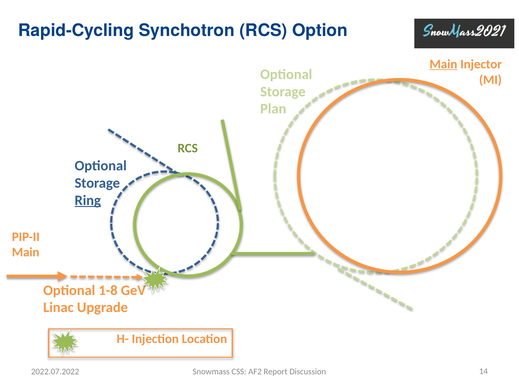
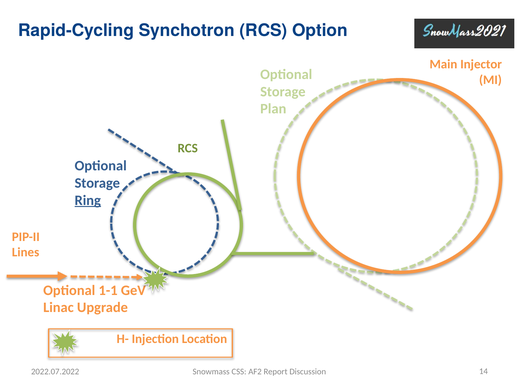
Main underline: present -> none (443, 64)
Main: Main -> Lines (26, 252)
1-8: 1-8 -> 1-1 (108, 290)
